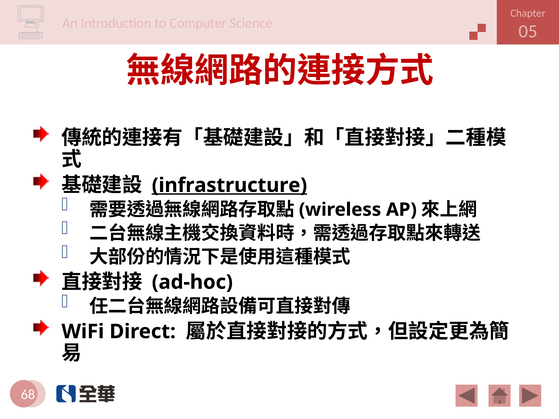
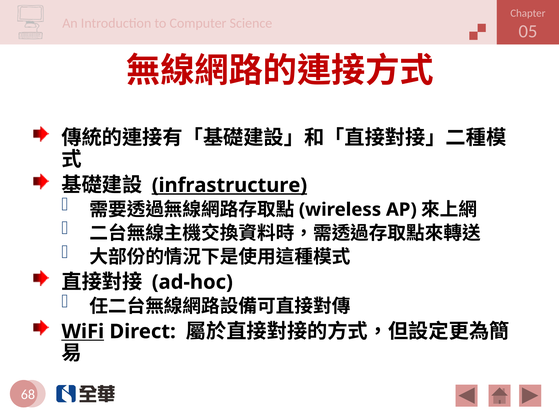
WiFi underline: none -> present (83, 332)
